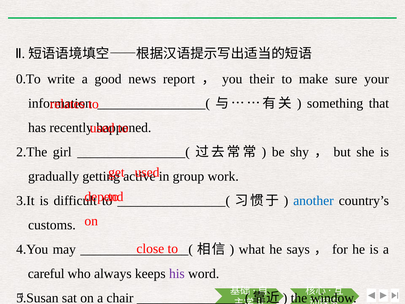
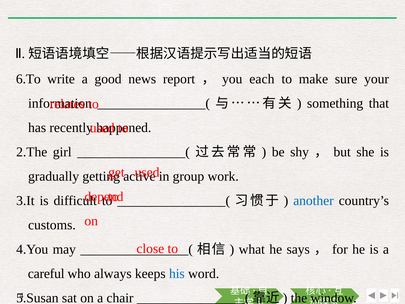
0.To: 0.To -> 6.To (28, 79)
their: their -> each (262, 79)
his colour: purple -> blue (177, 273)
